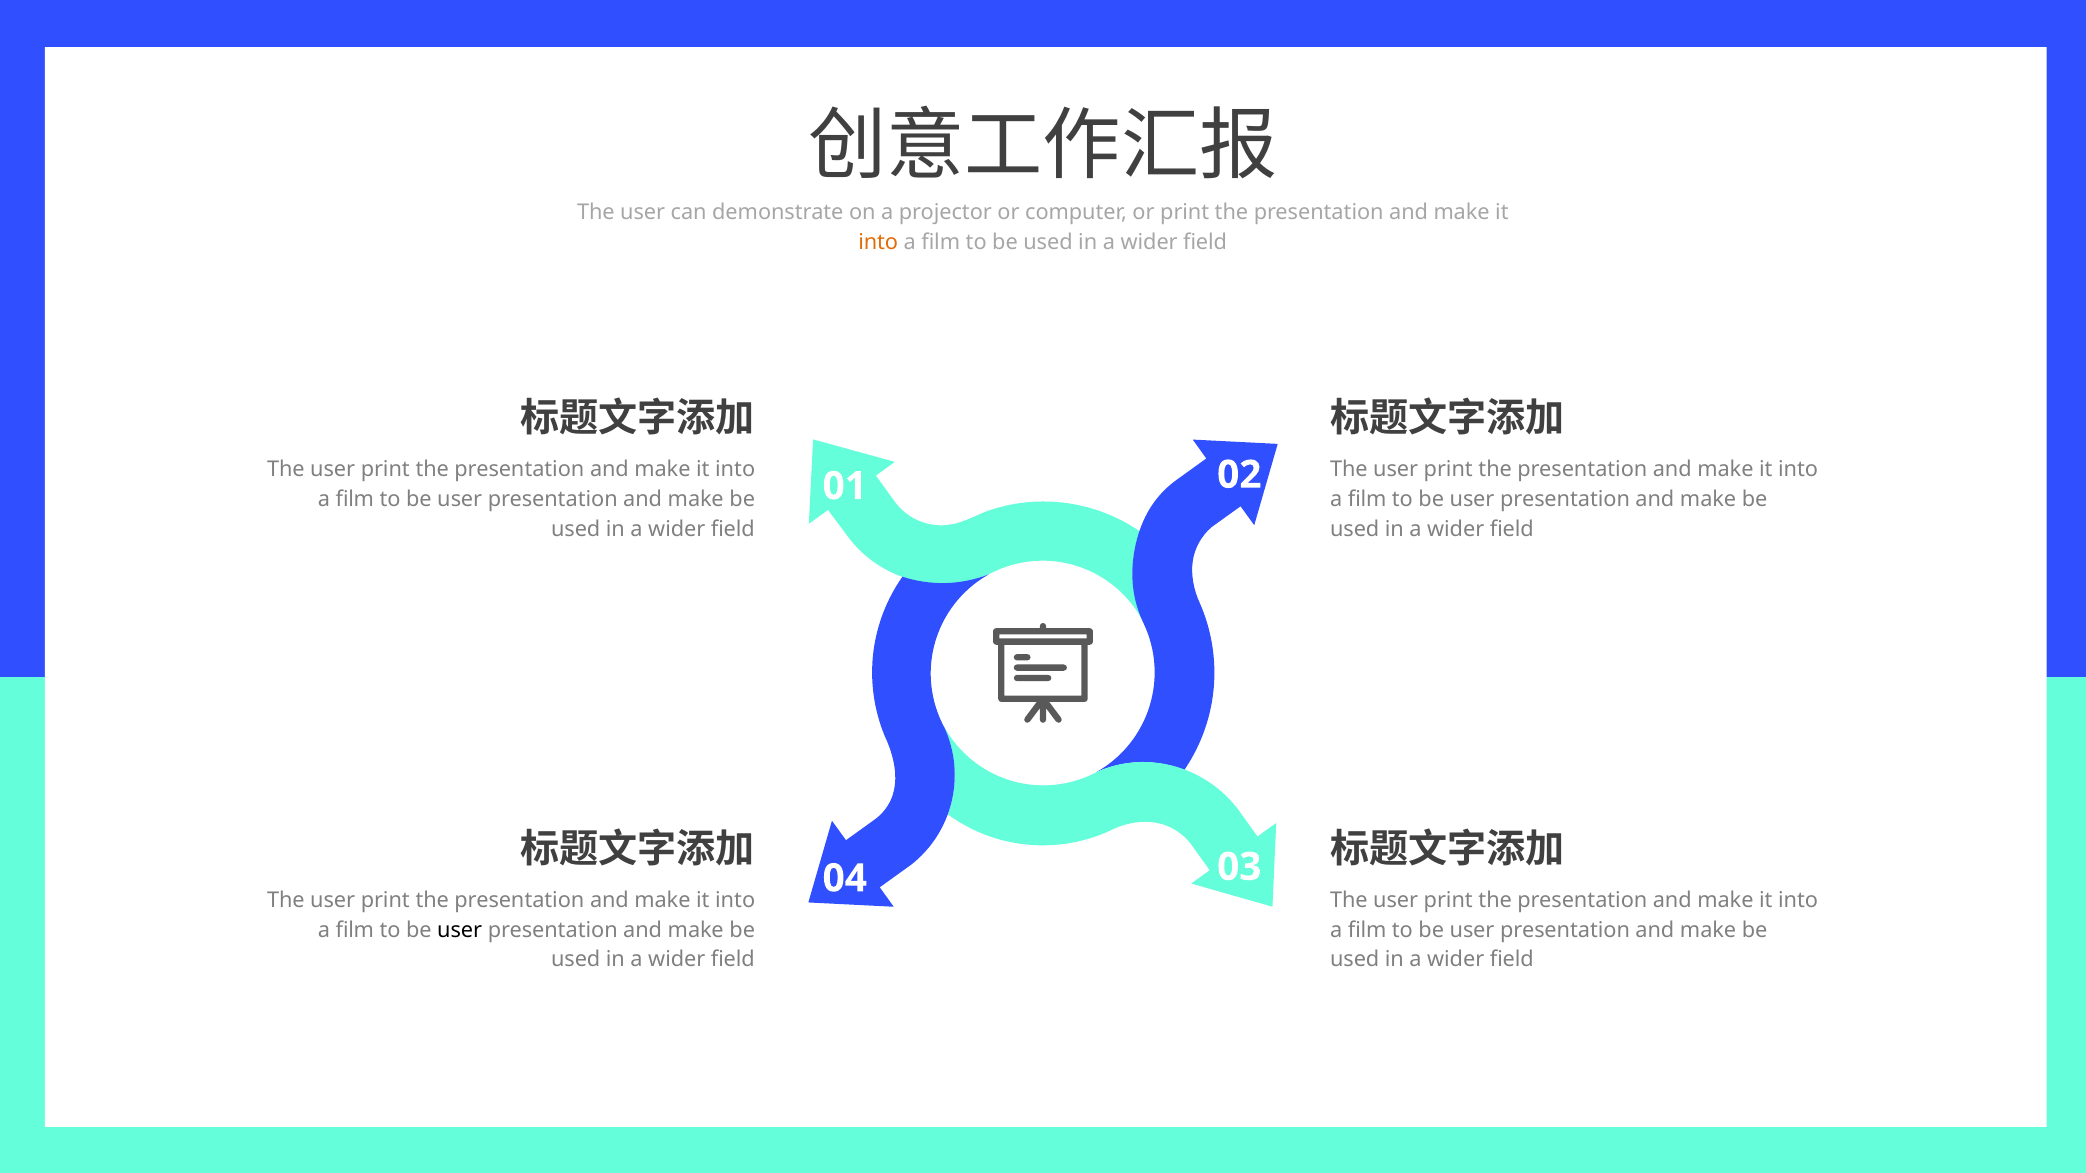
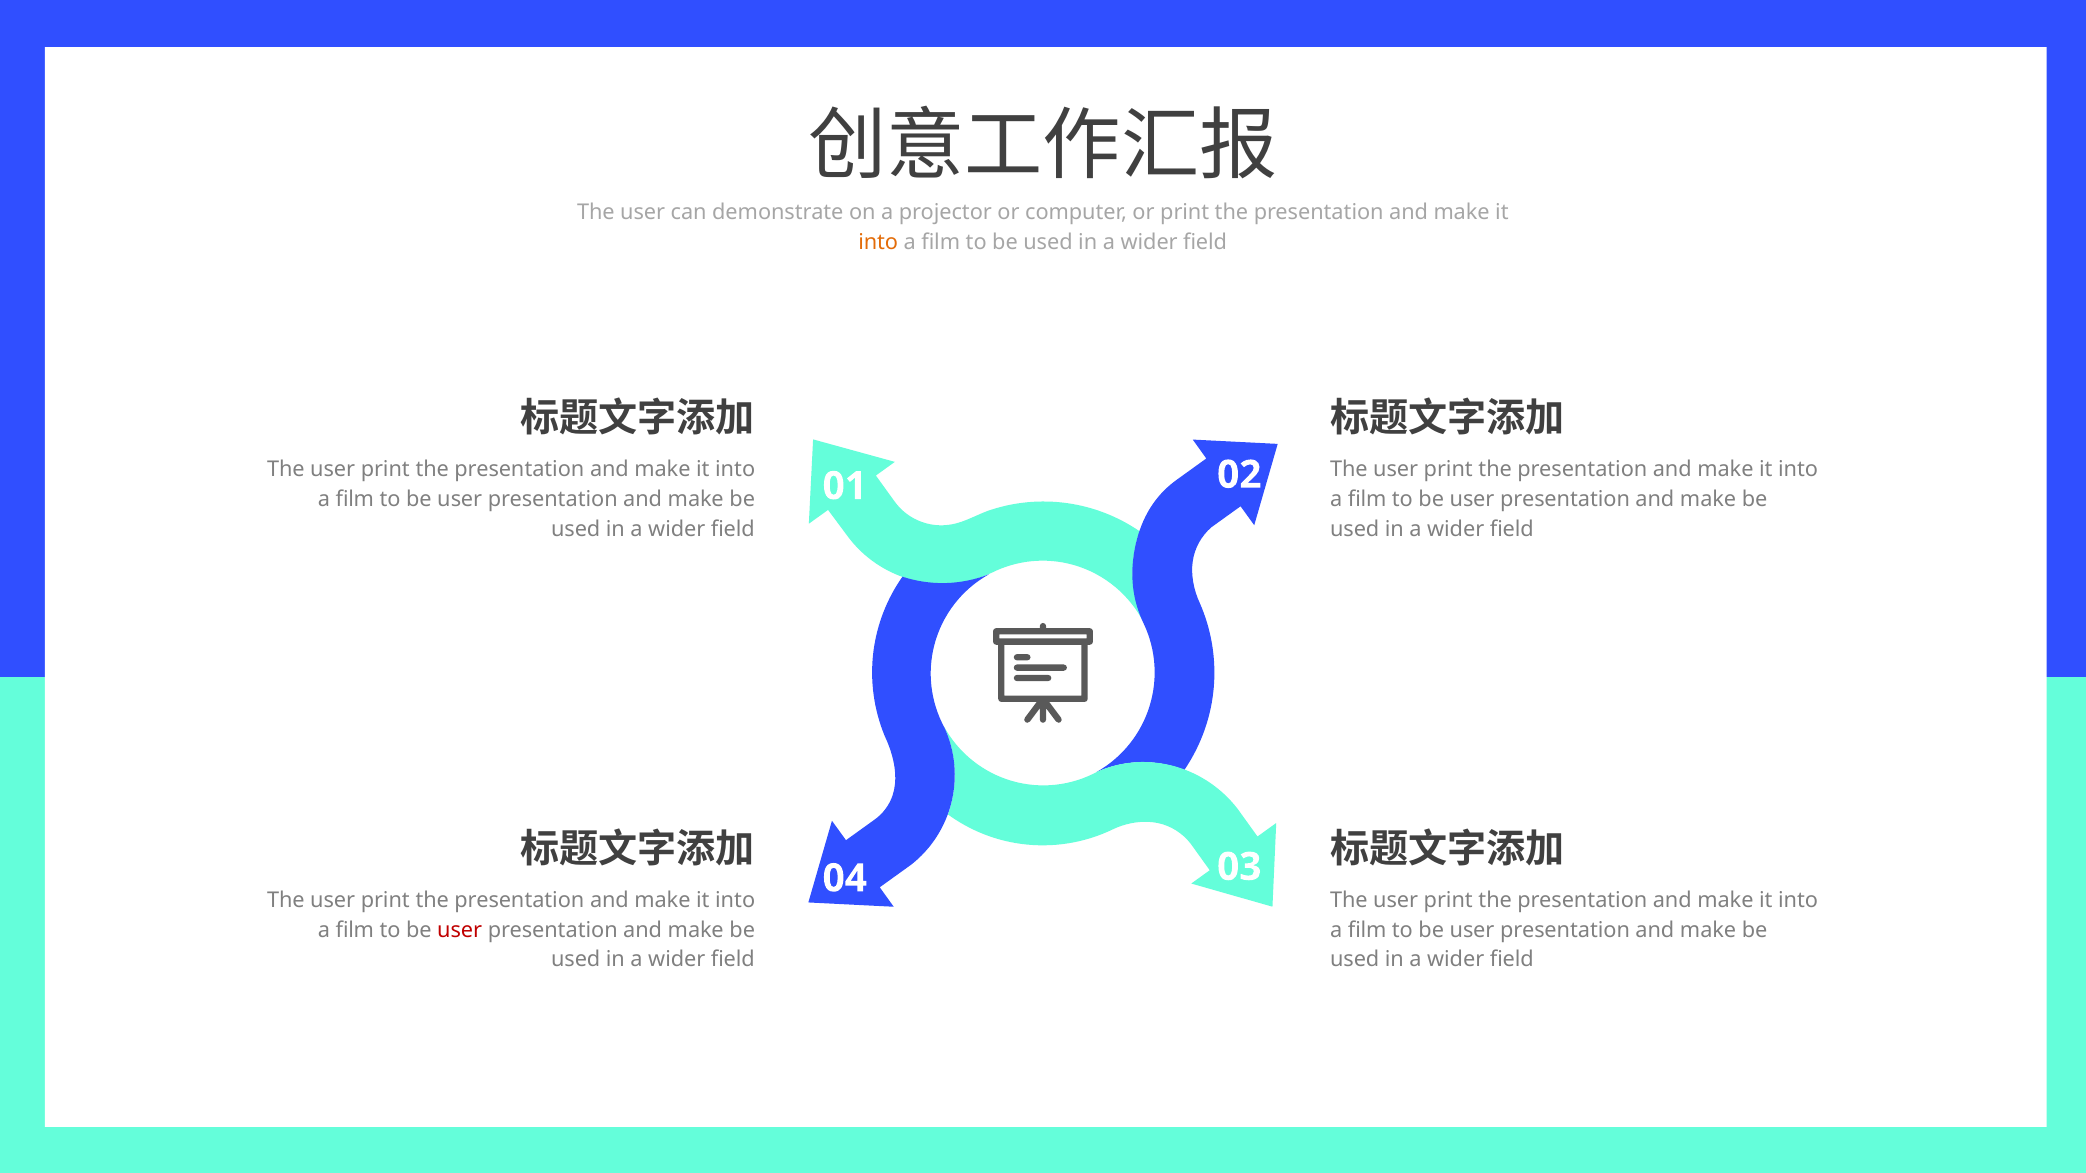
user colour: black -> red (460, 930)
